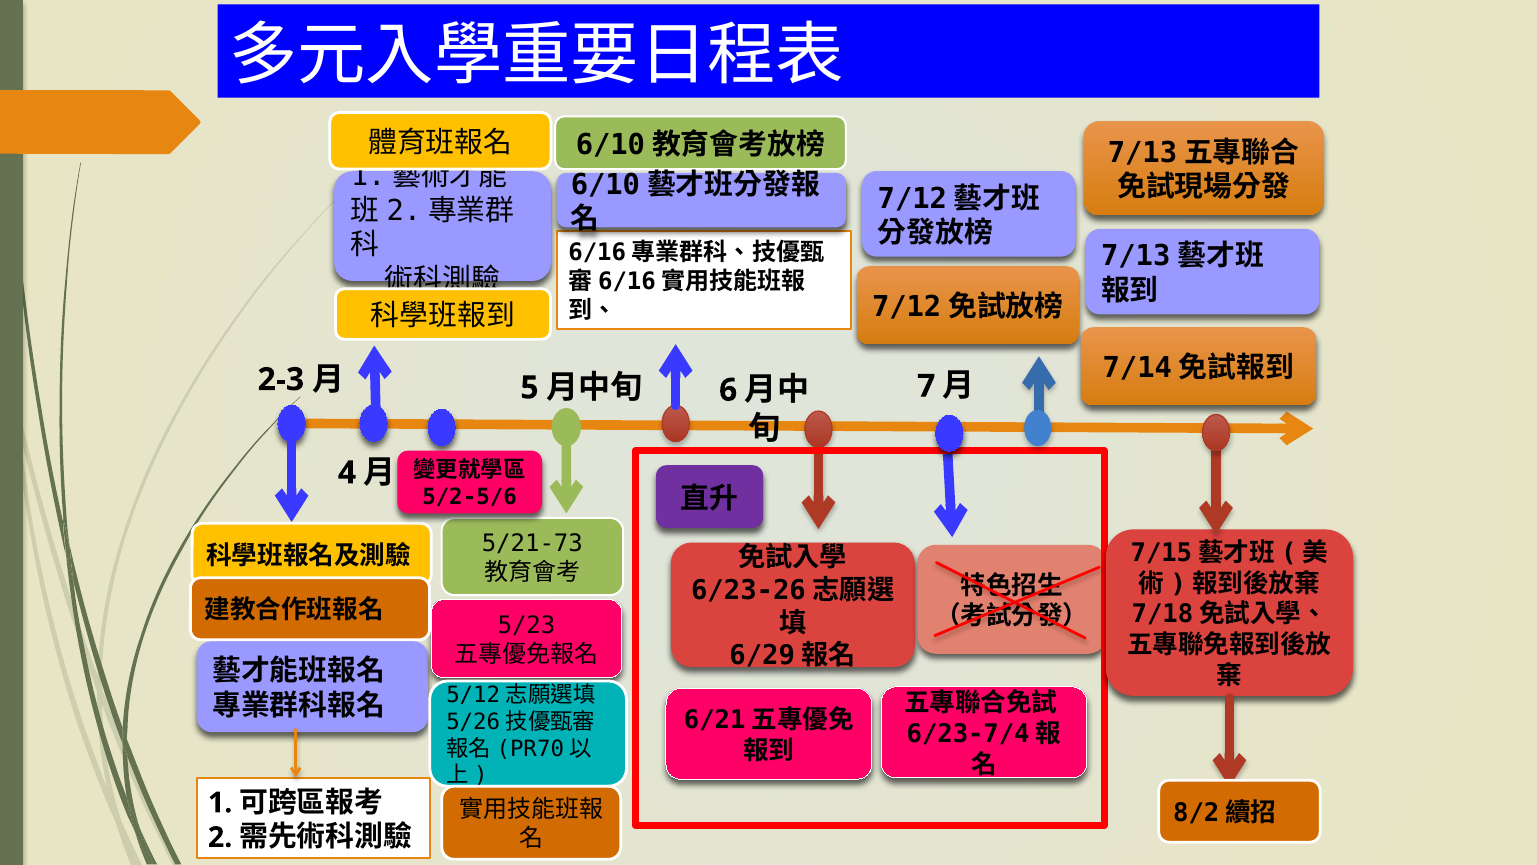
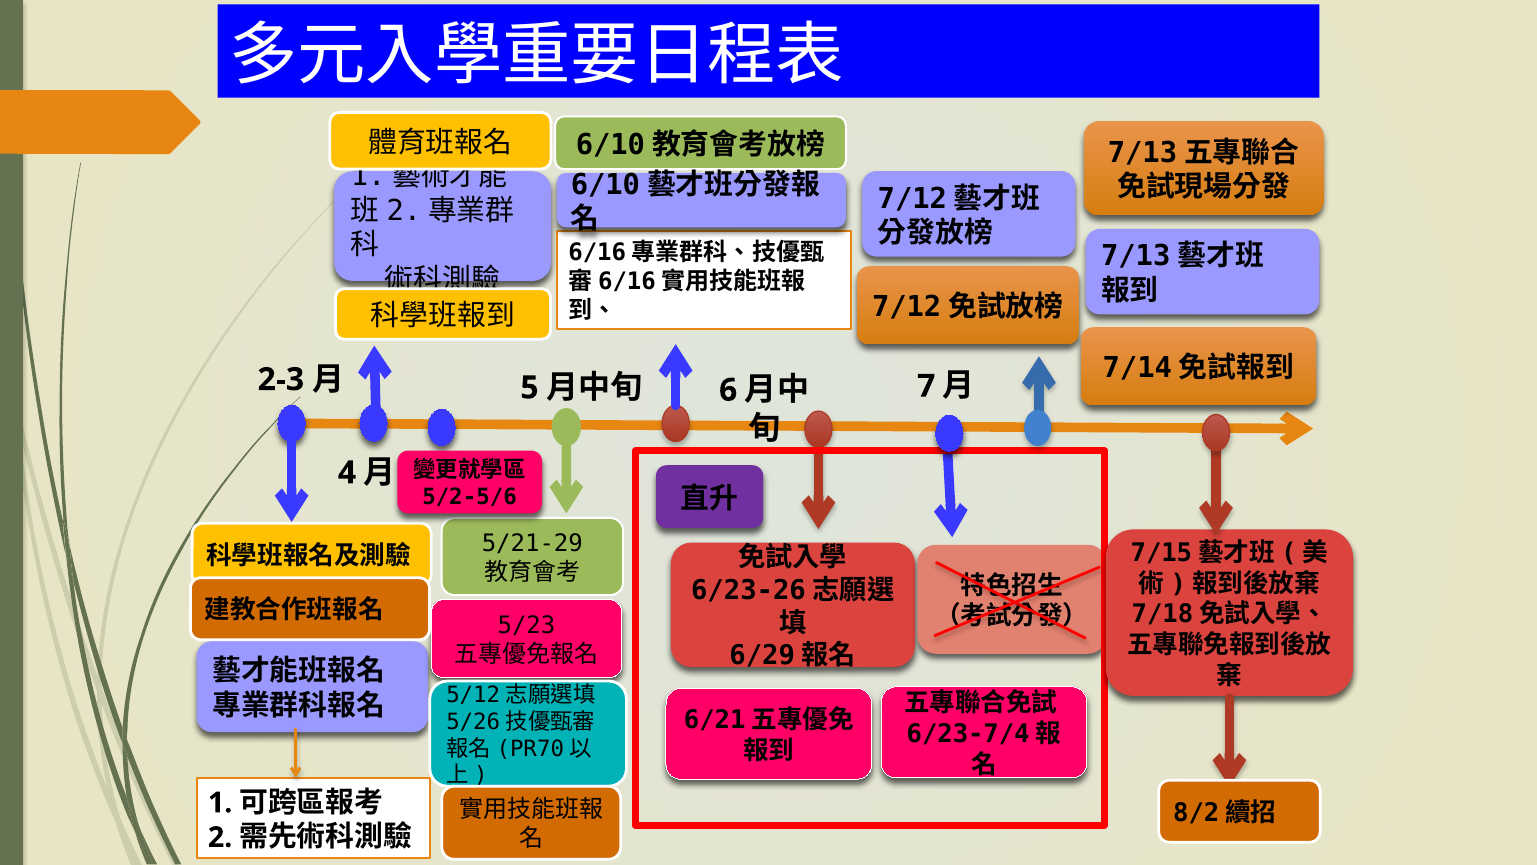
5/21-73: 5/21-73 -> 5/21-29 (532, 543)
